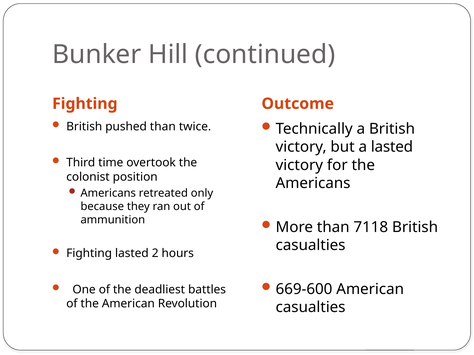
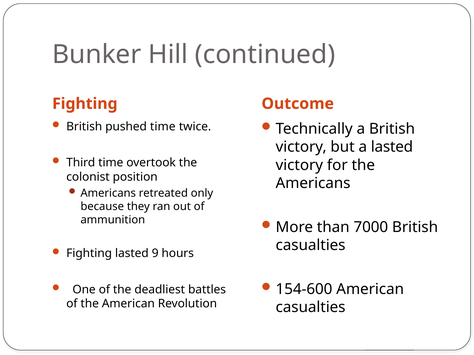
pushed than: than -> time (163, 127)
7118: 7118 -> 7000 (371, 227)
2: 2 -> 9 (155, 254)
669-600: 669-600 -> 154-600 (304, 290)
